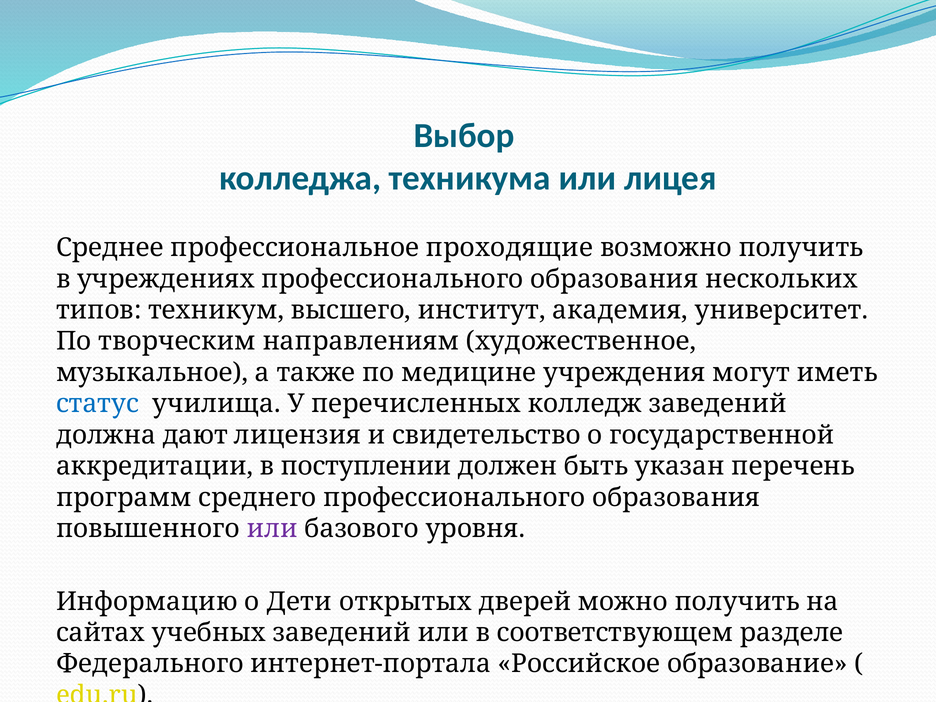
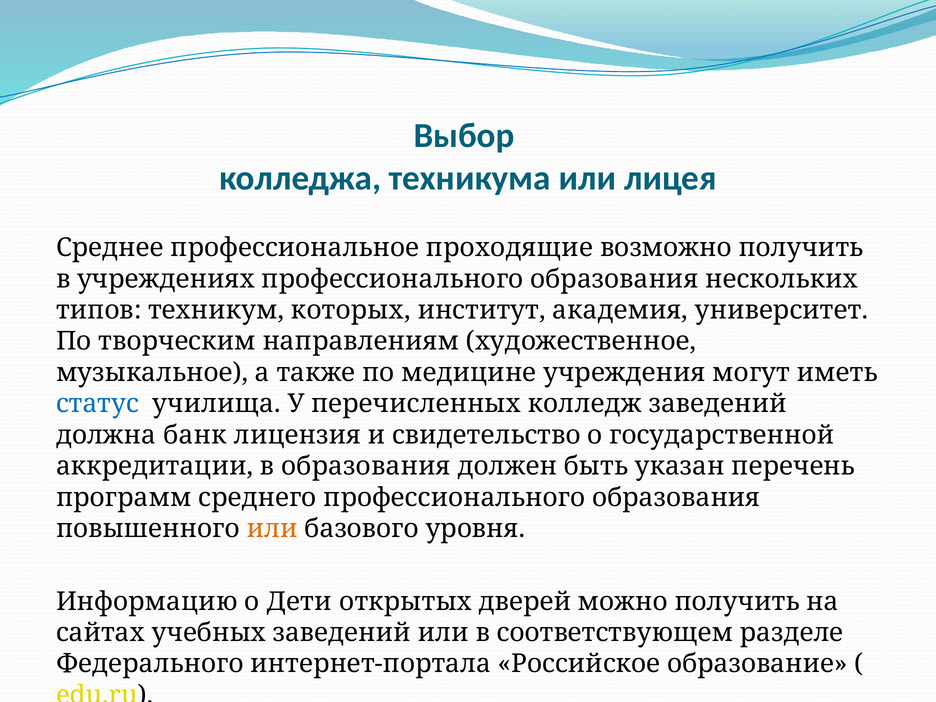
высшего: высшего -> которых (351, 310)
дают: дают -> банк (195, 435)
в поступлении: поступлении -> образования (366, 466)
или colour: purple -> orange (272, 529)
